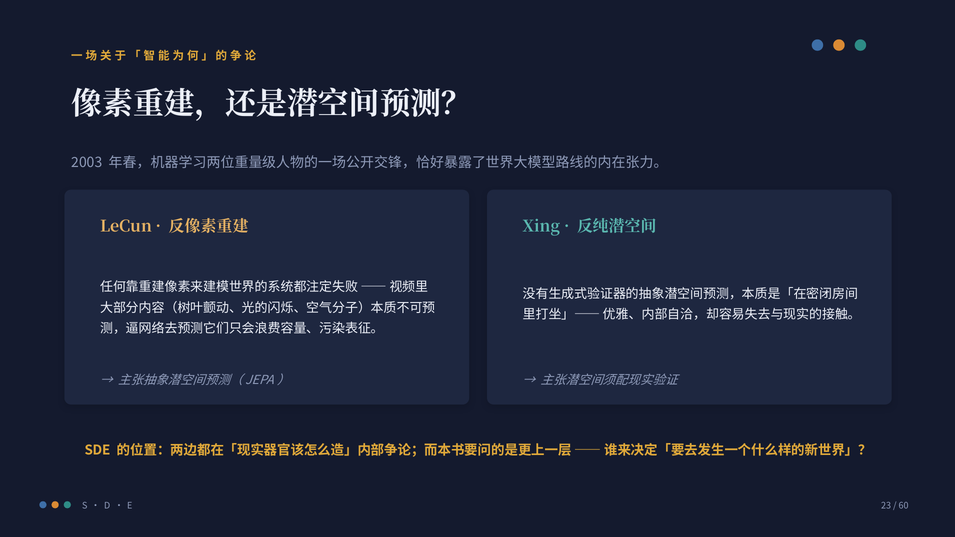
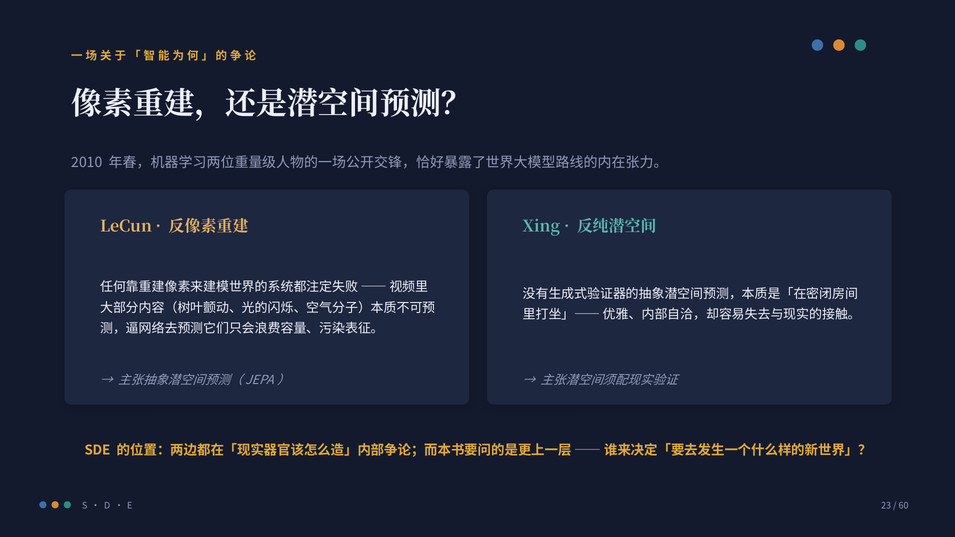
2003: 2003 -> 2010 (87, 163)
